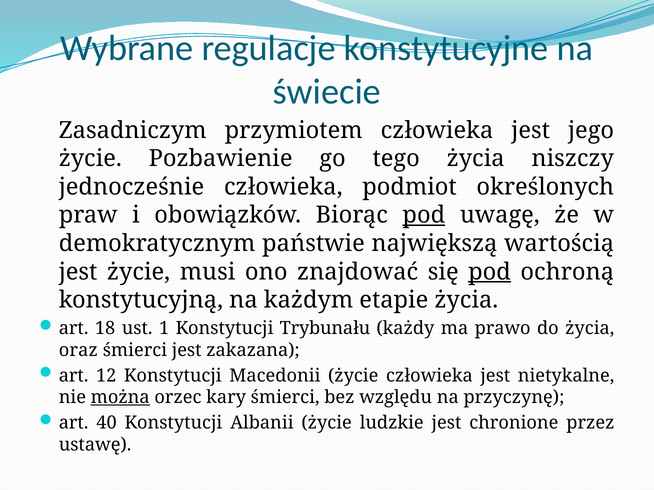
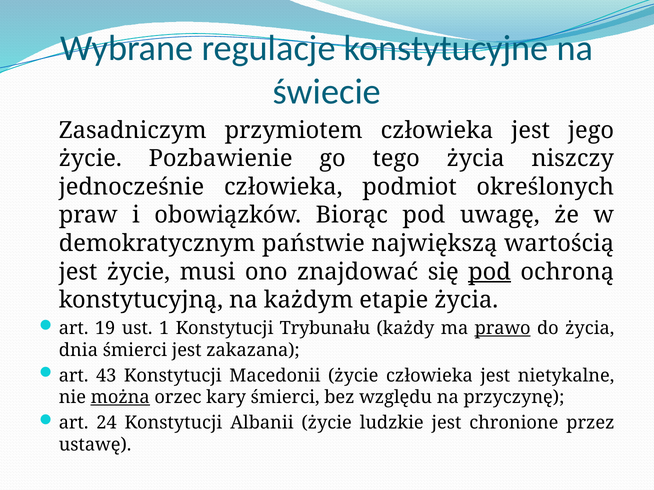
pod underline: present -> none (424, 215)
18: 18 -> 19 (105, 329)
prawo underline: none -> present (503, 329)
oraz: oraz -> dnia (78, 350)
12: 12 -> 43 (106, 376)
40: 40 -> 24 (107, 423)
